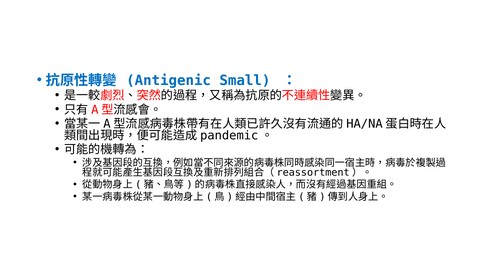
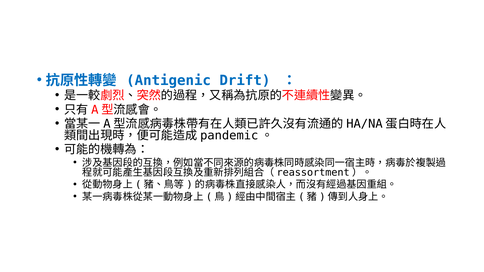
Small: Small -> Drift (245, 80)
